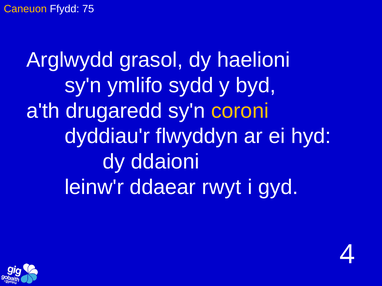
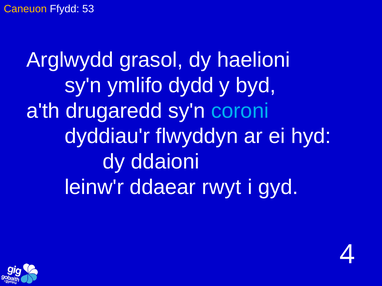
75: 75 -> 53 (88, 9)
sydd: sydd -> dydd (191, 86)
coroni colour: yellow -> light blue (240, 111)
